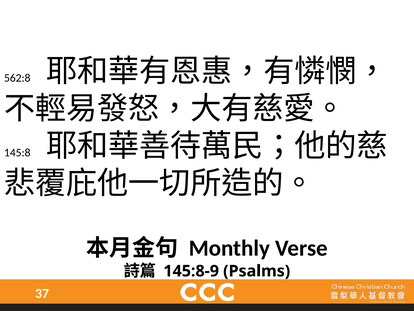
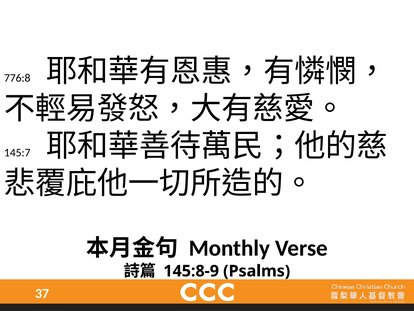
562:8: 562:8 -> 776:8 (17, 78)
145:8: 145:8 -> 145:7 (17, 153)
